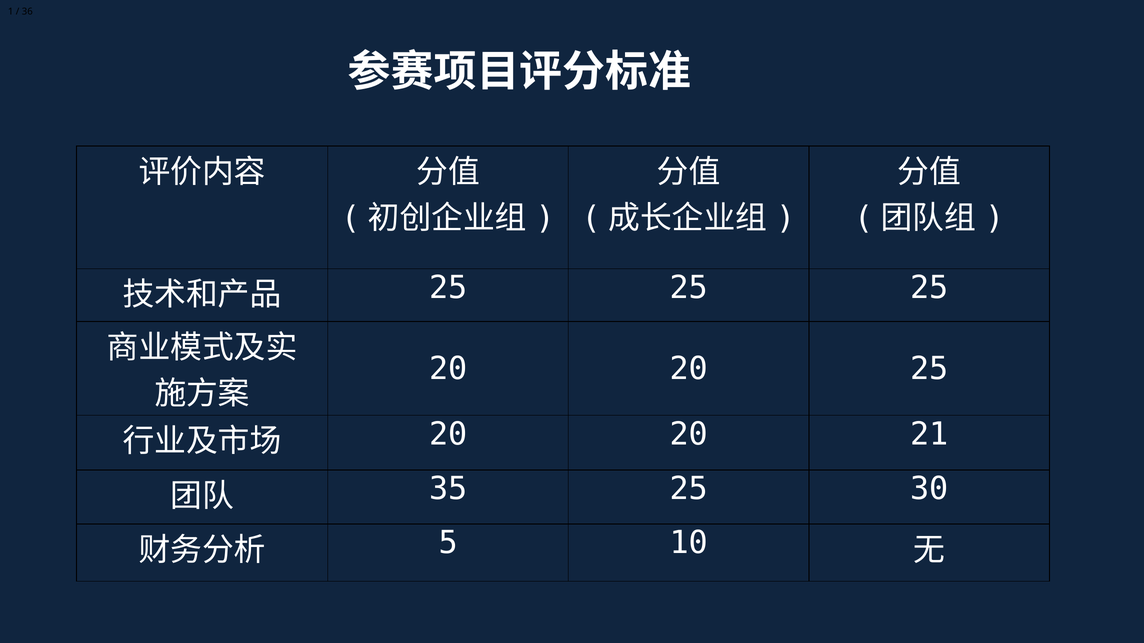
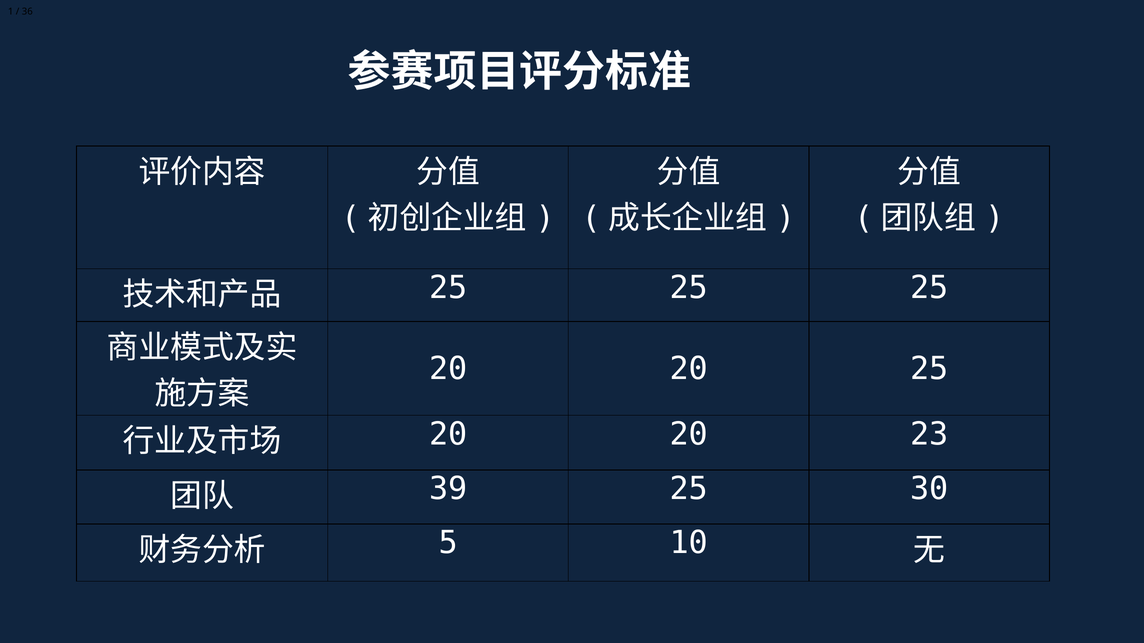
21: 21 -> 23 (929, 434)
35: 35 -> 39 (448, 489)
